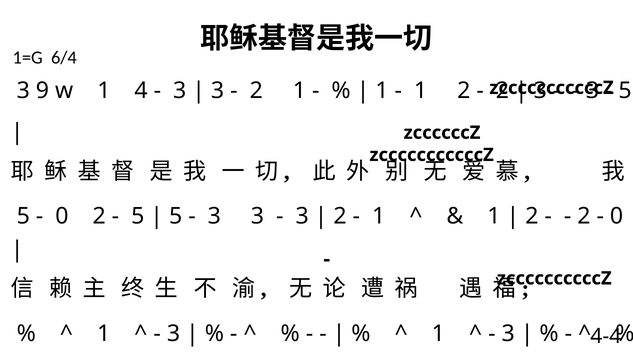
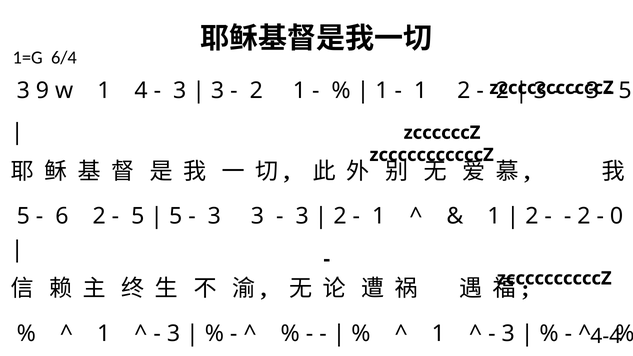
0: 0 -> 6 (62, 216)
